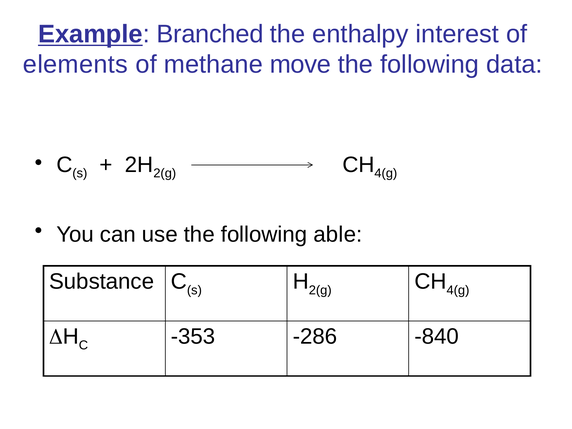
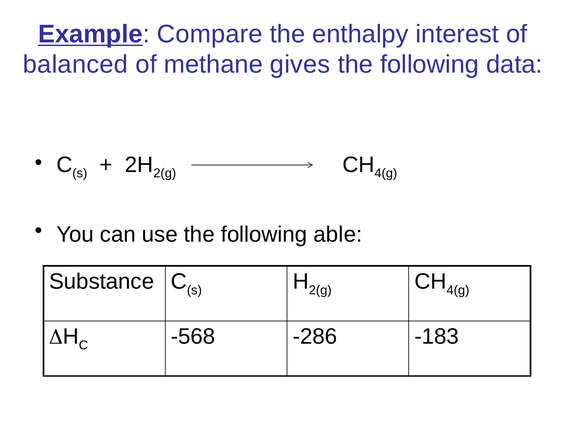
Branched: Branched -> Compare (210, 34)
elements: elements -> balanced (75, 65)
move: move -> gives (300, 65)
-353: -353 -> -568 (193, 337)
-840: -840 -> -183 (437, 337)
